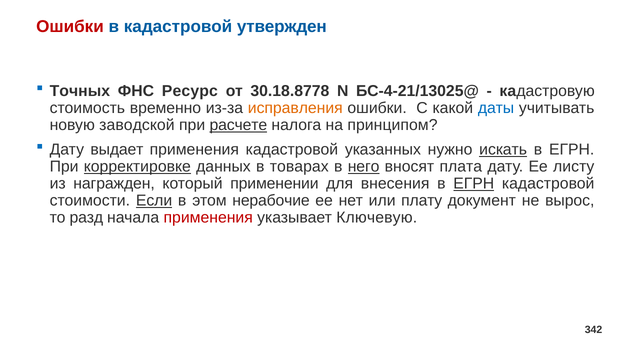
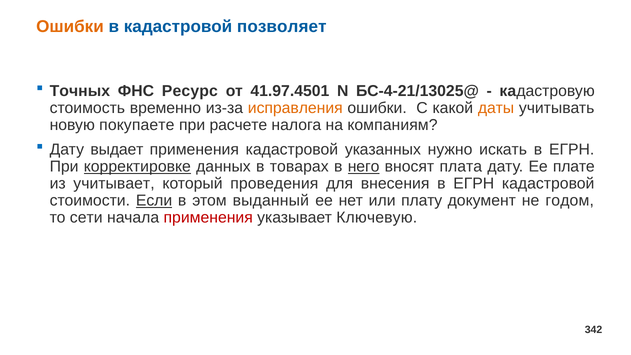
Ошибки colour: red -> orange (70, 26)
утвержден: утвержден -> позволяет (282, 26)
30.18.8778: 30.18.8778 -> 41.97.4501 (290, 91)
даты colour: blue -> orange (496, 108)
заводской: заводской -> покупаете (137, 125)
расчете underline: present -> none (238, 125)
принципом: принципом -> компаниям (392, 125)
искать underline: present -> none (503, 149)
листу: листу -> плате (574, 167)
награжден: награжден -> учитывает (114, 184)
применении: применении -> проведения (274, 184)
ЕГРН underline: present -> none (474, 184)
нерабочие: нерабочие -> выданный (271, 201)
вырос: вырос -> годом (570, 201)
разд: разд -> сети (86, 218)
